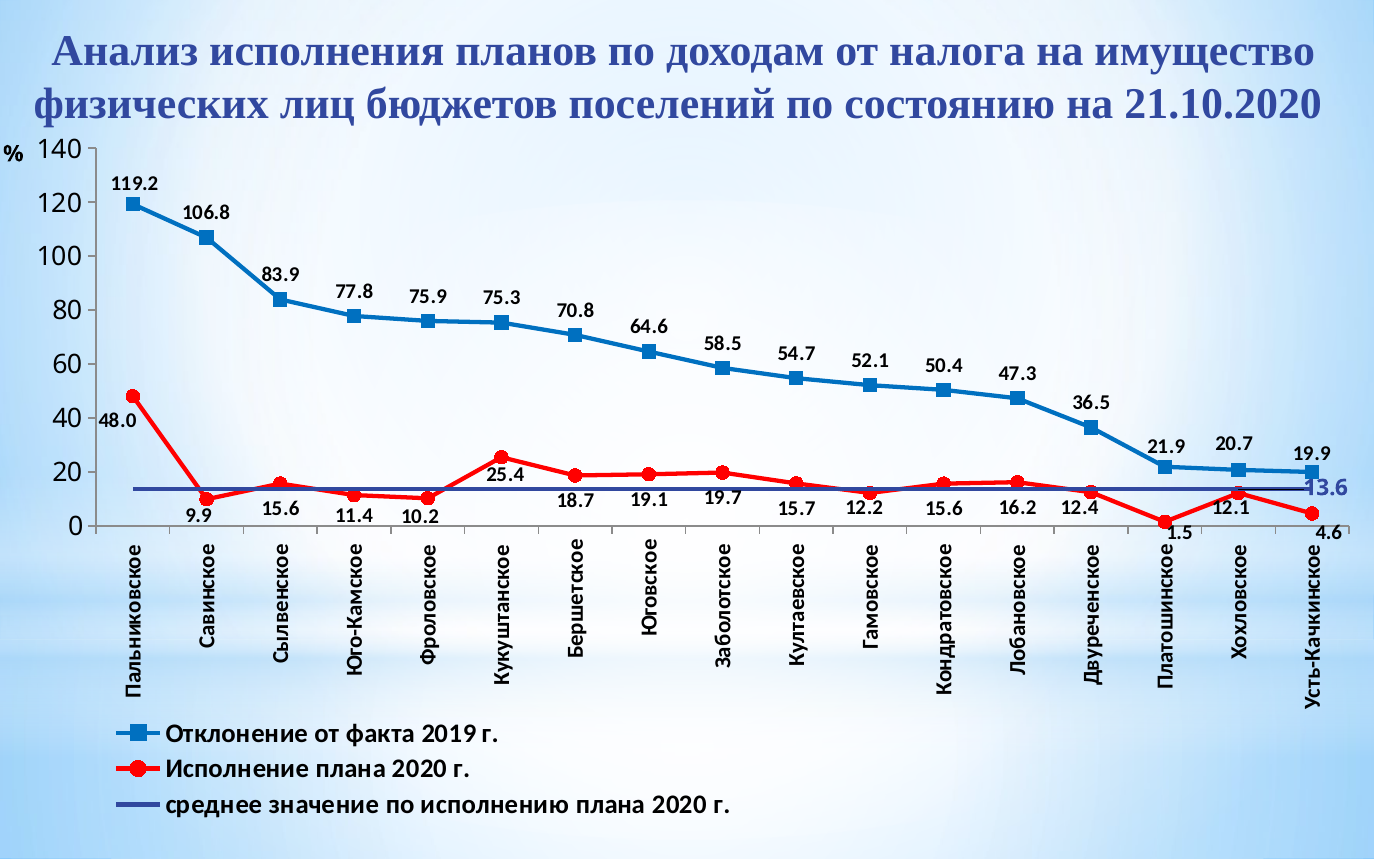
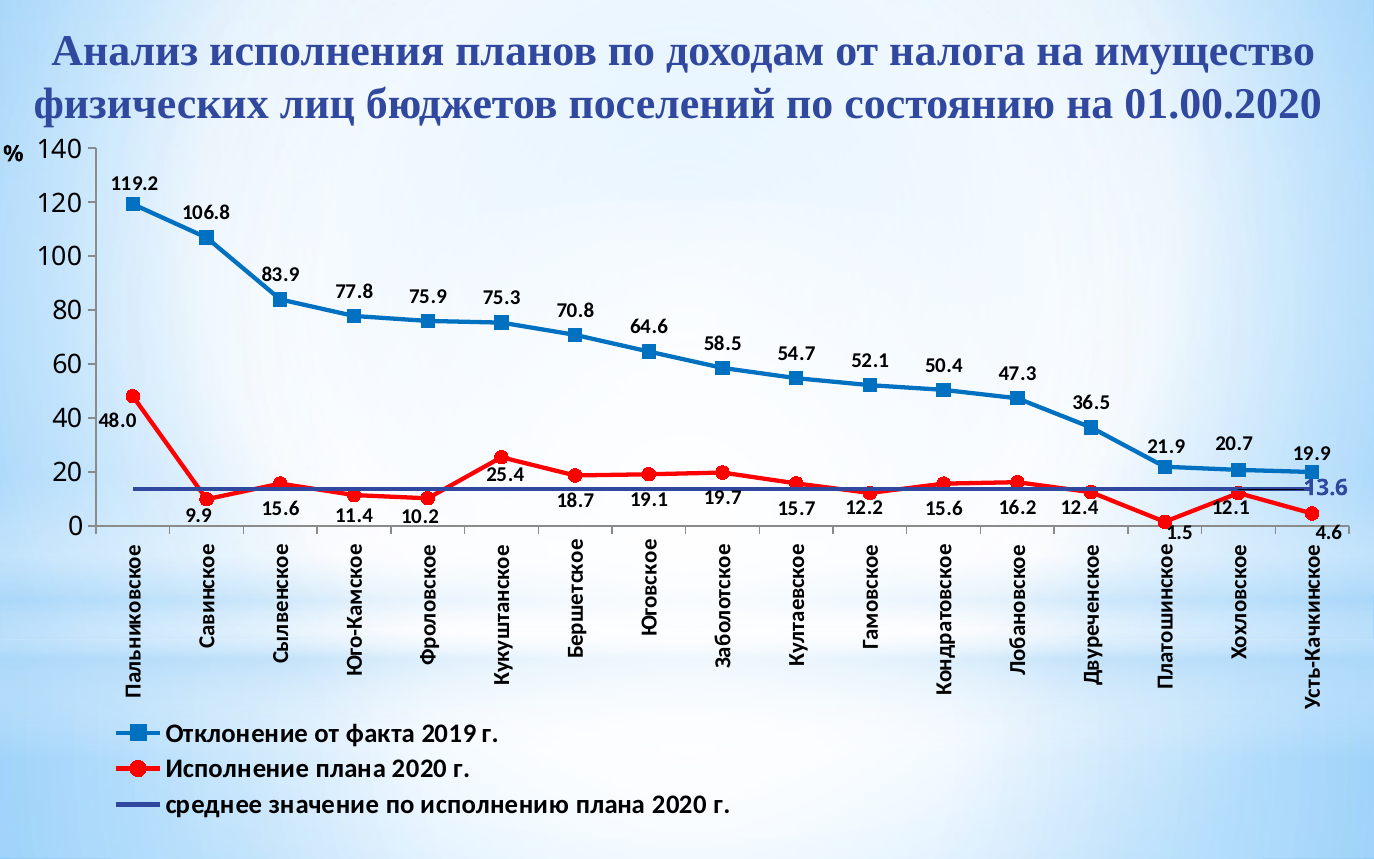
21.10.2020: 21.10.2020 -> 01.00.2020 (1223, 104)
